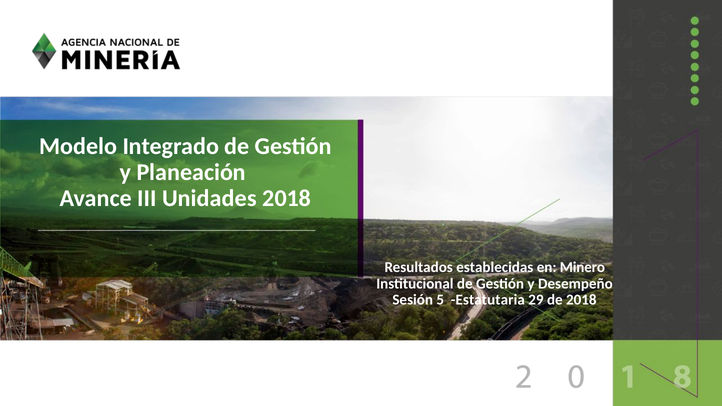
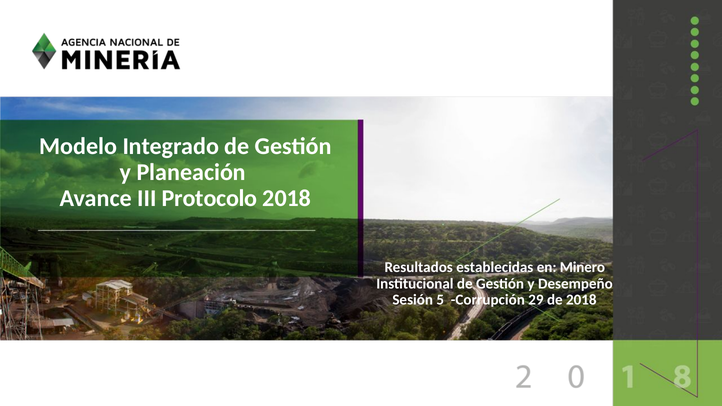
Unidades: Unidades -> Protocolo (210, 198)
Estatutaria: Estatutaria -> Corrupción (488, 300)
